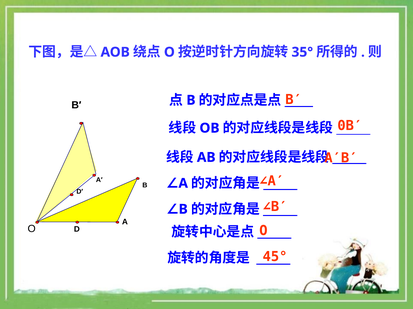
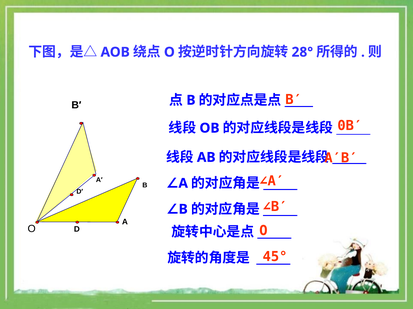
35°: 35° -> 28° (302, 52)
